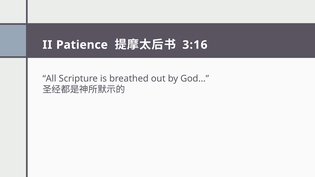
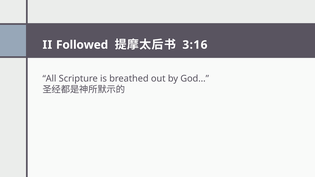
Patience: Patience -> Followed (82, 45)
